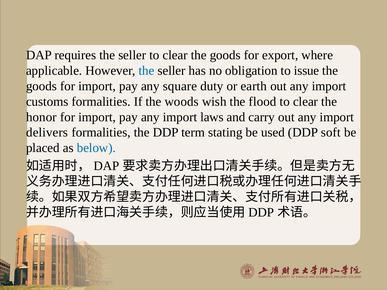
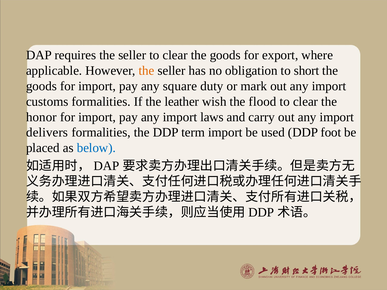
the colour: blue -> orange (146, 71)
issue: issue -> short (307, 71)
earth: earth -> mark (254, 86)
woods: woods -> leather (182, 102)
term stating: stating -> import (225, 133)
soft: soft -> foot (331, 133)
